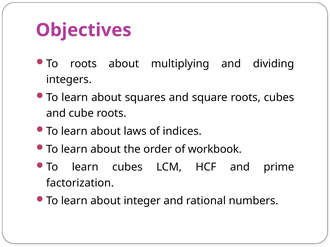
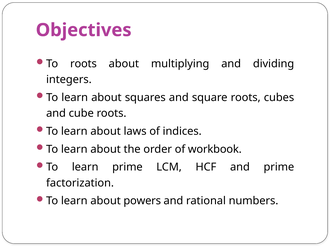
learn cubes: cubes -> prime (127, 167)
integer: integer -> powers (142, 201)
